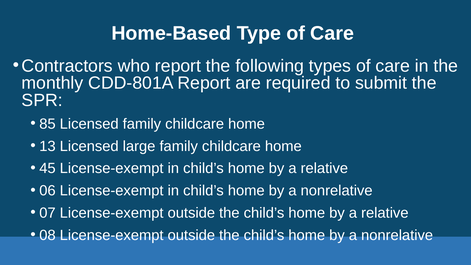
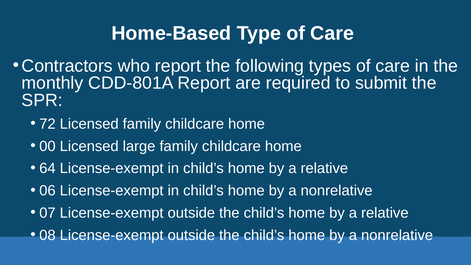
85: 85 -> 72 (47, 124)
13: 13 -> 00 (47, 146)
45: 45 -> 64 (47, 168)
